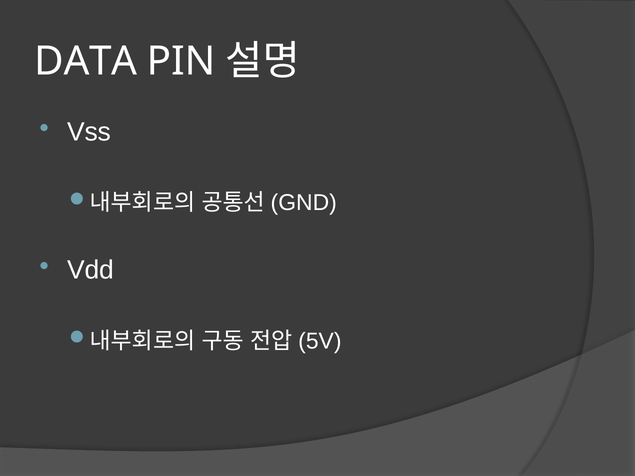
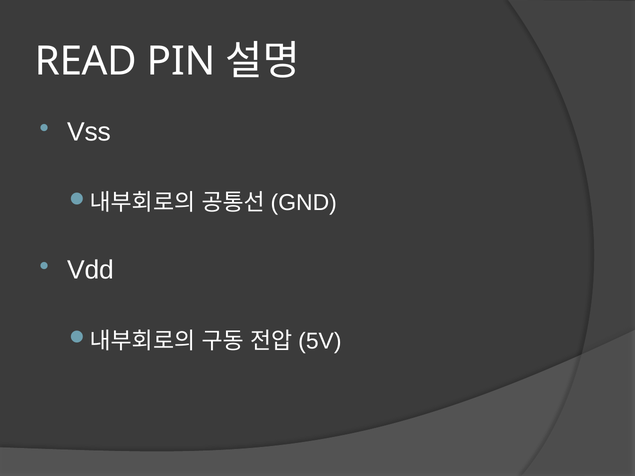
DATA: DATA -> READ (86, 62)
